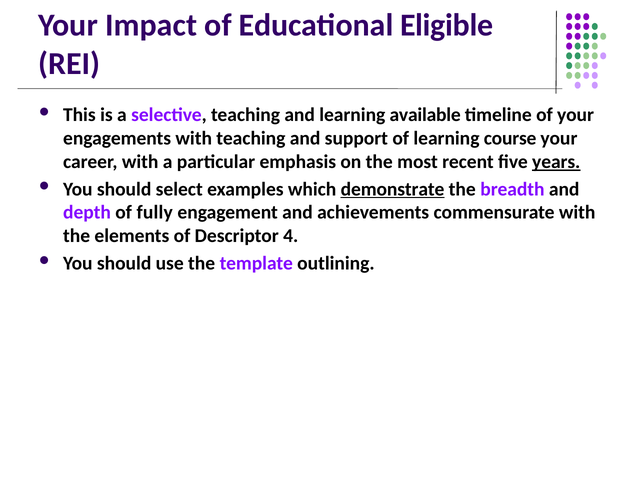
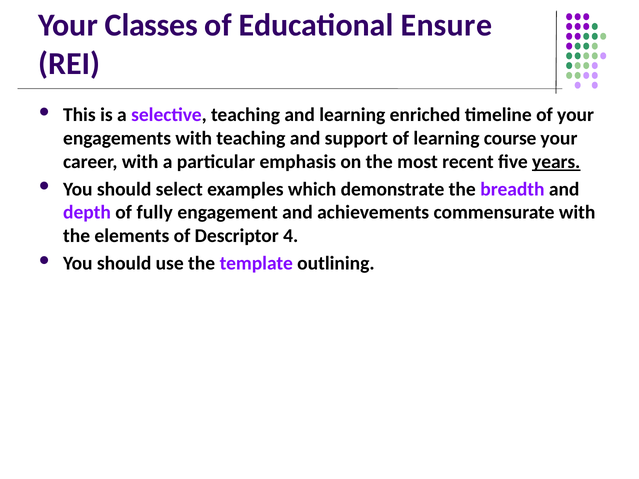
Impact: Impact -> Classes (151, 25)
Eligible: Eligible -> Ensure (446, 25)
available: available -> enriched (425, 115)
demonstrate underline: present -> none (393, 189)
